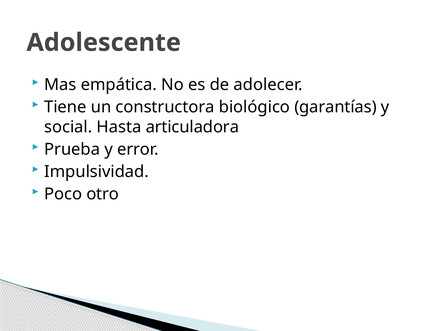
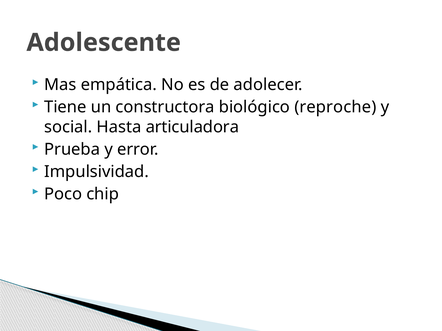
garantías: garantías -> reproche (335, 107)
otro: otro -> chip (103, 194)
